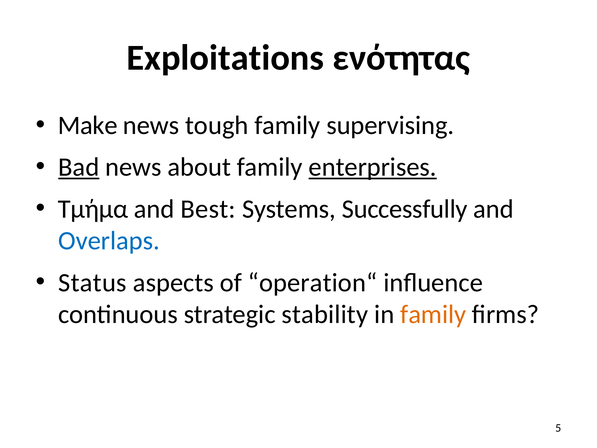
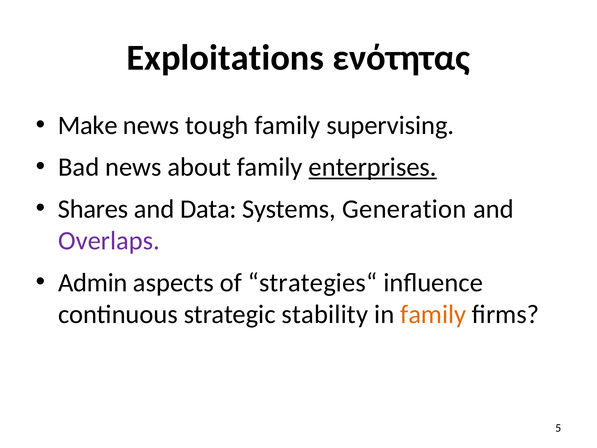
Bad underline: present -> none (79, 167)
Τμήμα: Τμήμα -> Shares (93, 209)
Best: Best -> Data (208, 209)
Successfully: Successfully -> Generation (404, 209)
Overlaps colour: blue -> purple (109, 241)
Status: Status -> Admin (93, 282)
operation“: operation“ -> strategies“ (313, 282)
